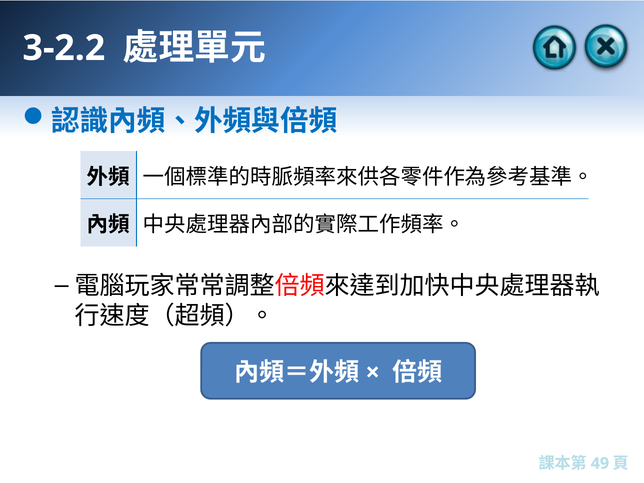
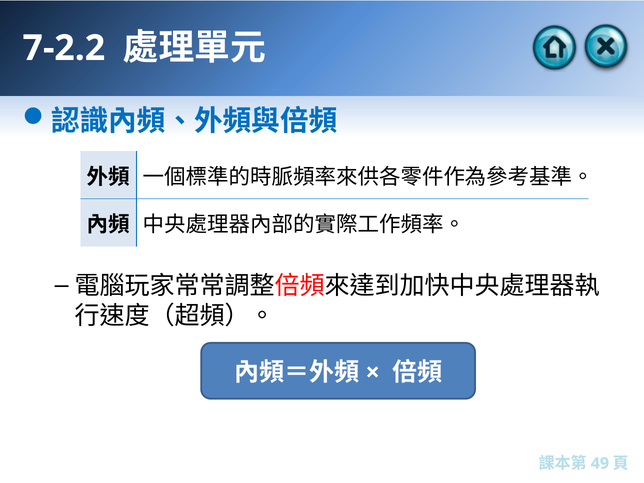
3-2.2: 3-2.2 -> 7-2.2 (64, 48)
